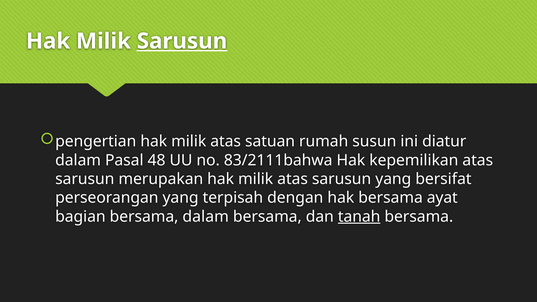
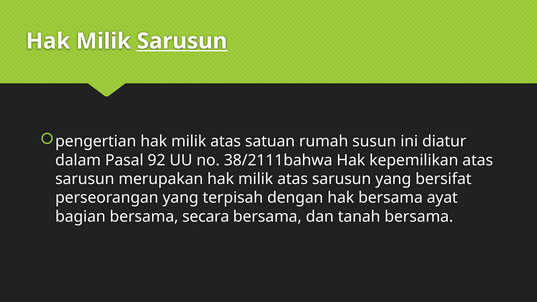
48: 48 -> 92 (157, 160)
83/2111bahwa: 83/2111bahwa -> 38/2111bahwa (278, 160)
bersama dalam: dalam -> secara (206, 217)
tanah underline: present -> none (359, 217)
